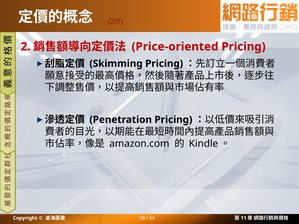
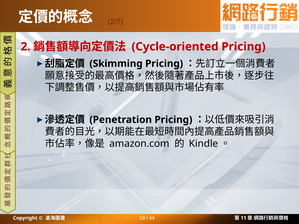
Price-oriented: Price-oriented -> Cycle-oriented (175, 47)
